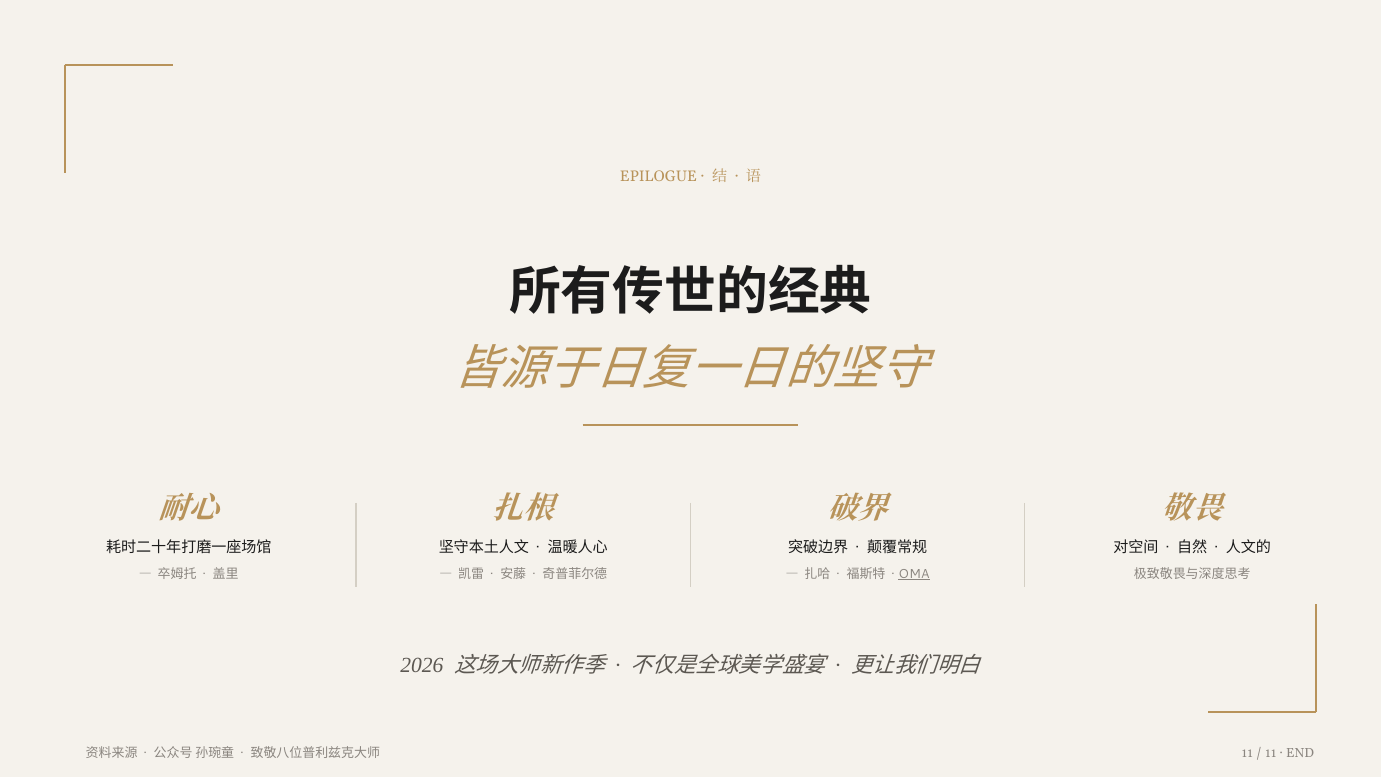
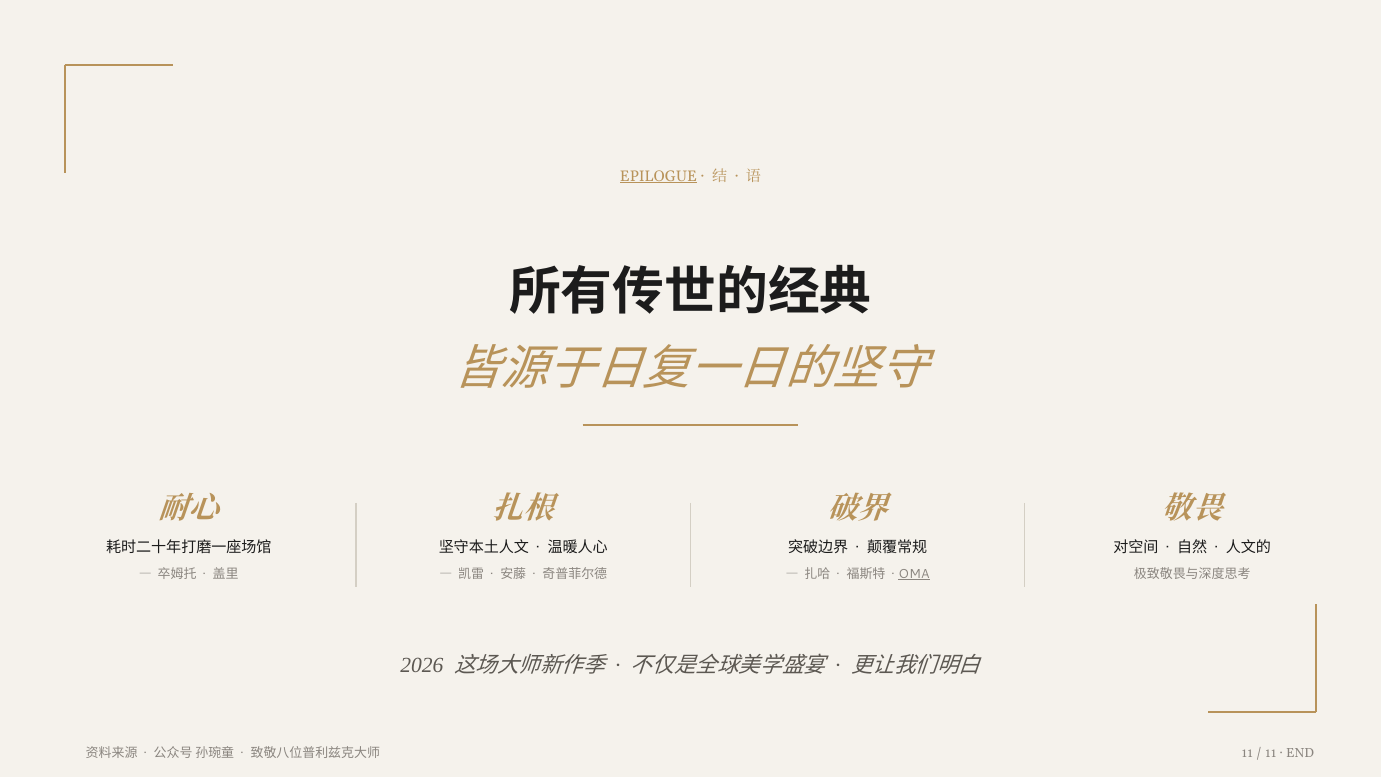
EPILOGUE underline: none -> present (658, 176)
